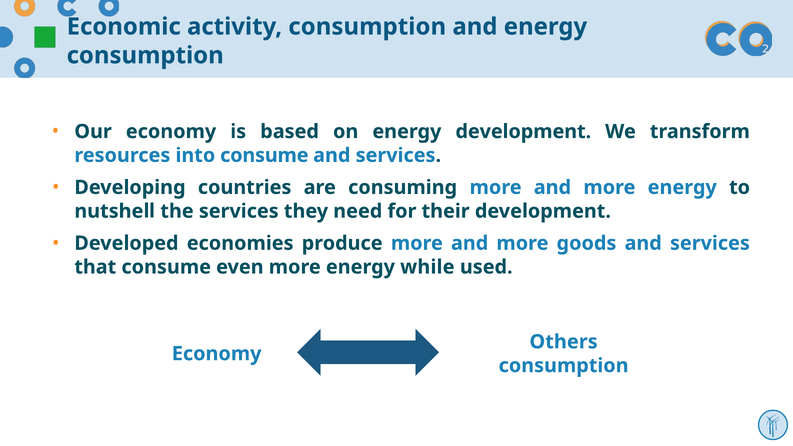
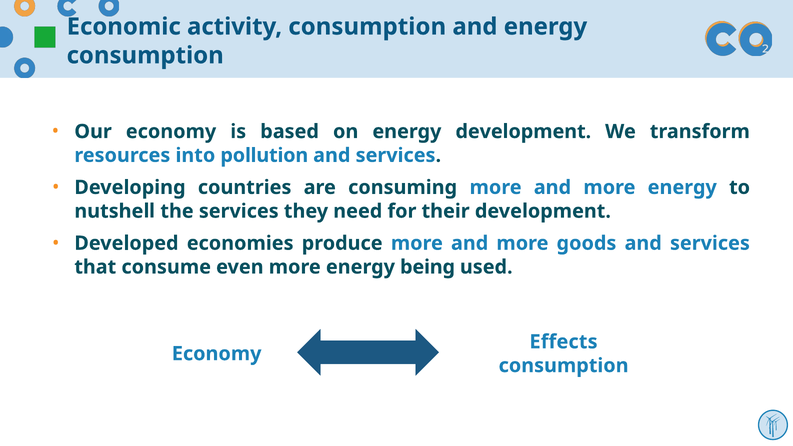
into consume: consume -> pollution (264, 155)
while: while -> being (428, 267)
Others: Others -> Effects (564, 342)
